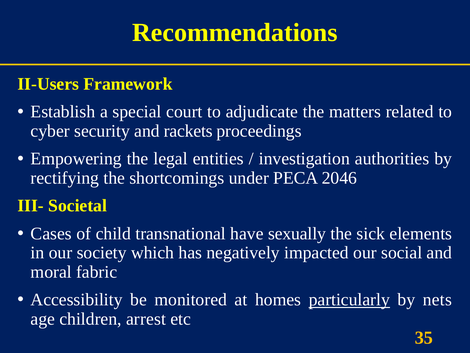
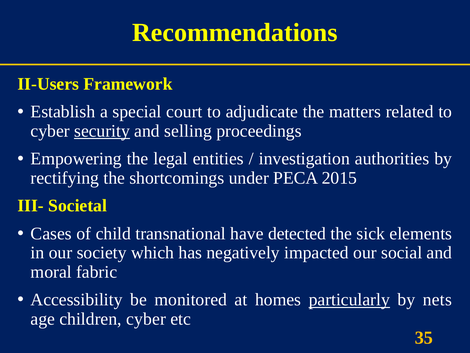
security underline: none -> present (102, 131)
rackets: rackets -> selling (188, 131)
2046: 2046 -> 2015 (339, 178)
sexually: sexually -> detected (297, 233)
children arrest: arrest -> cyber (146, 318)
